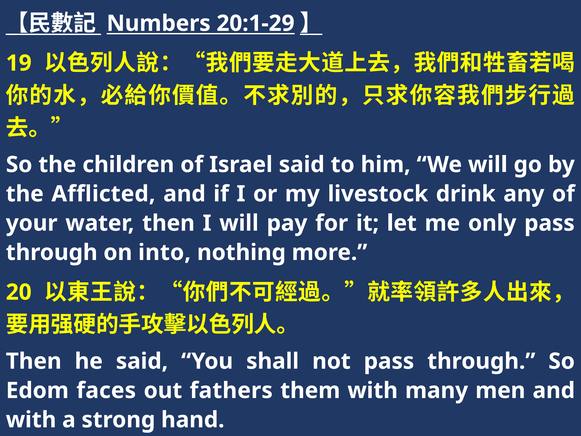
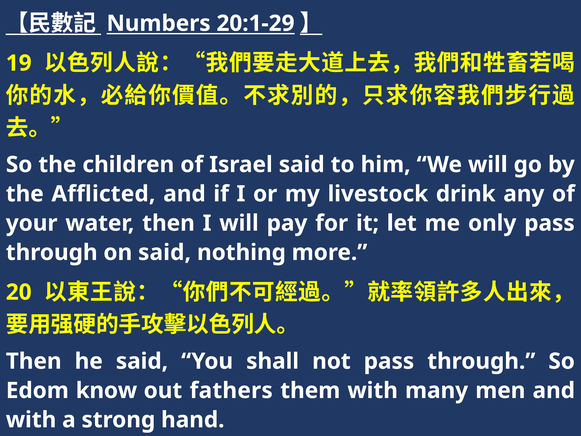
on into: into -> said (165, 252)
faces: faces -> know (106, 390)
